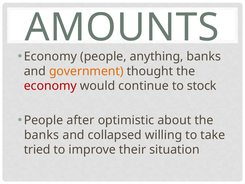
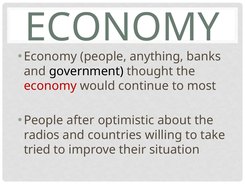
AMOUNTS: AMOUNTS -> ECONOMY (122, 28)
government colour: orange -> black (86, 71)
stock: stock -> most (202, 86)
banks: banks -> radios (42, 135)
collapsed: collapsed -> countries (115, 135)
